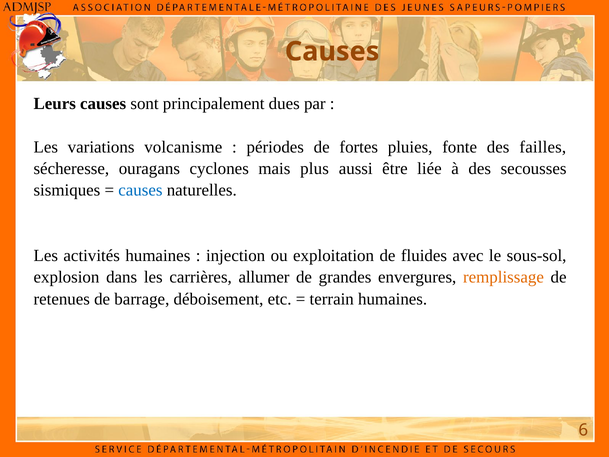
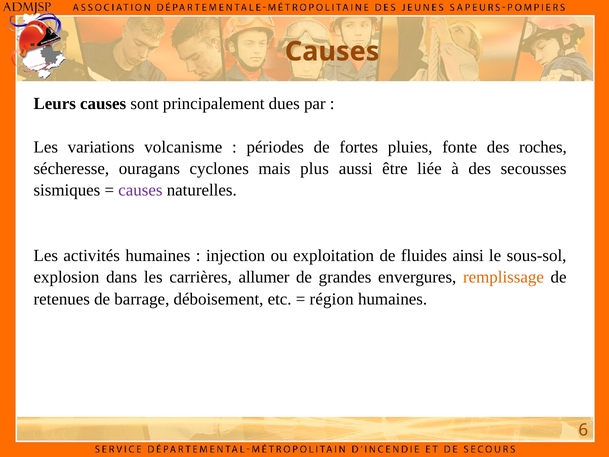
failles: failles -> roches (543, 147)
causes colour: blue -> purple (140, 190)
avec: avec -> ainsi (468, 255)
terrain: terrain -> région (332, 299)
